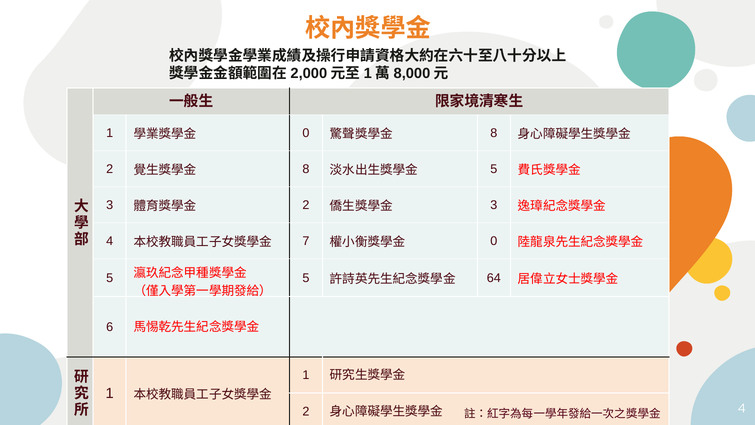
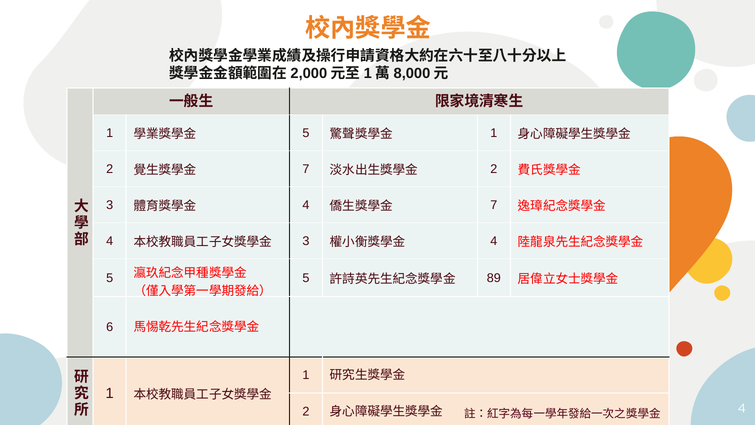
0: 0 -> 5 (306, 133)
8: 8 -> 1 (494, 133)
8: 8 -> 7 (306, 169)
5: 5 -> 2 (494, 169)
2: 2 -> 4 (306, 205)
3: 3 -> 7 (494, 205)
7: 7 -> 3 (306, 241)
0: 0 -> 4 (494, 241)
64: 64 -> 89 (494, 278)
